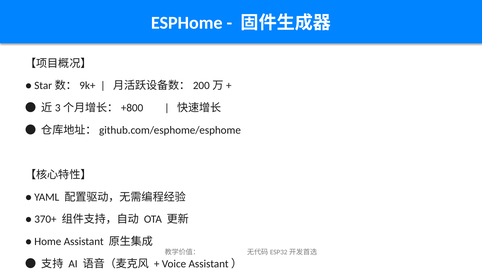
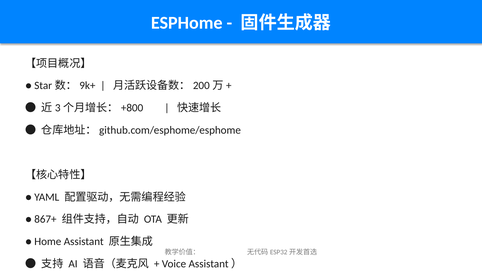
370+: 370+ -> 867+ (45, 219)
